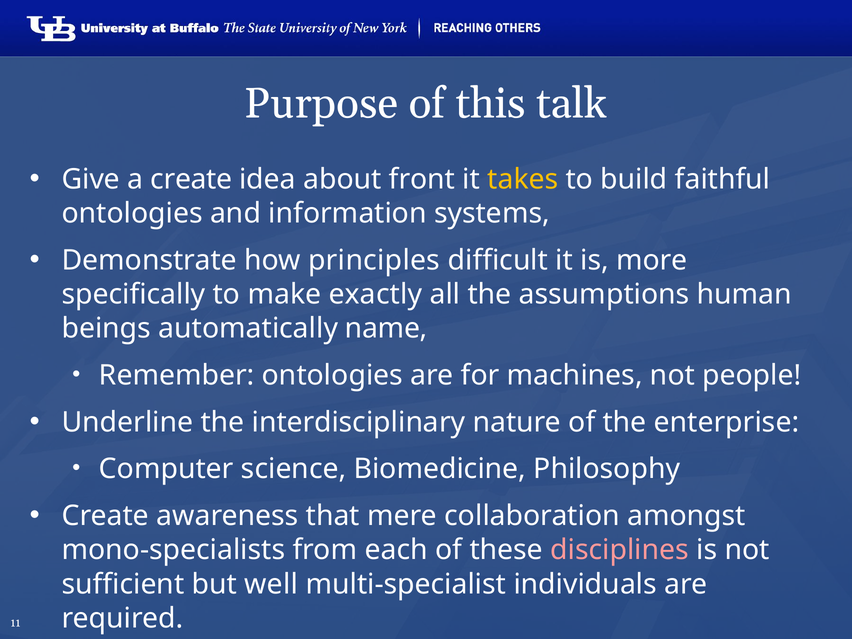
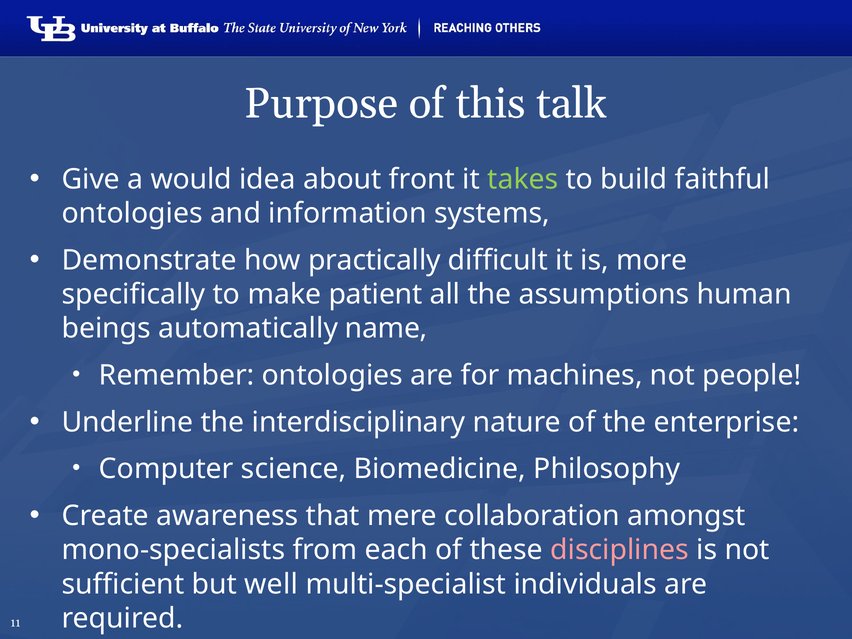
a create: create -> would (191, 179)
takes colour: yellow -> light green (523, 179)
principles: principles -> practically (374, 260)
exactly: exactly -> patient (376, 294)
